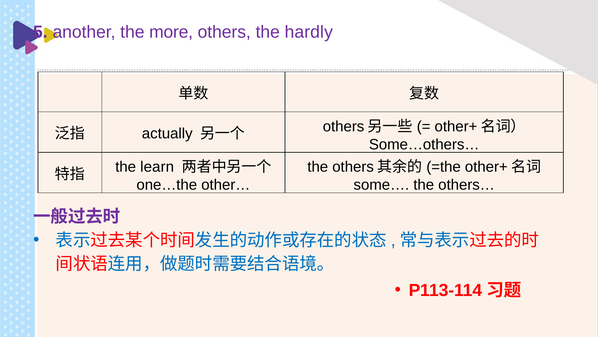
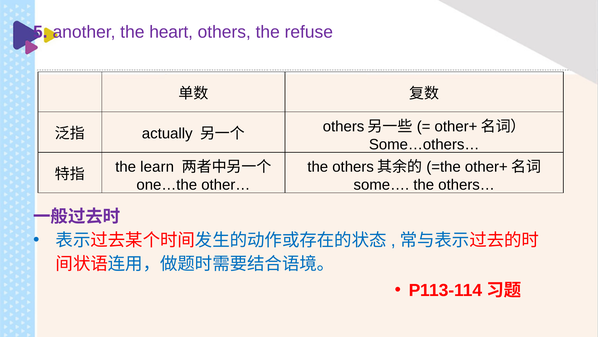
more: more -> heart (171, 32)
hardly: hardly -> refuse (309, 32)
